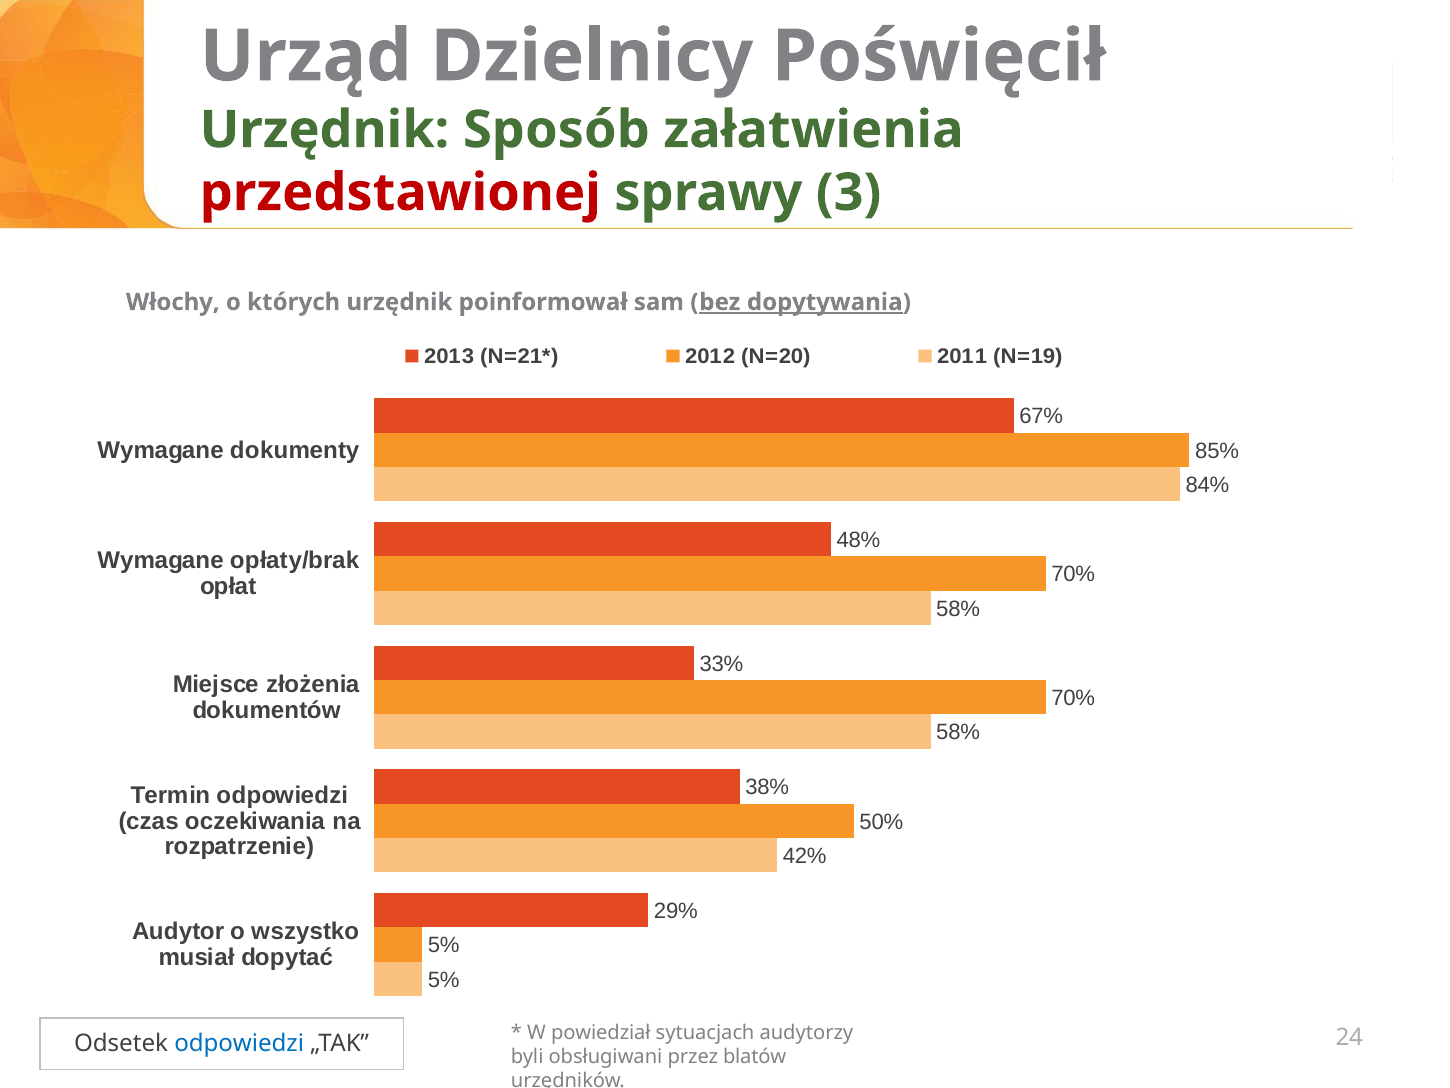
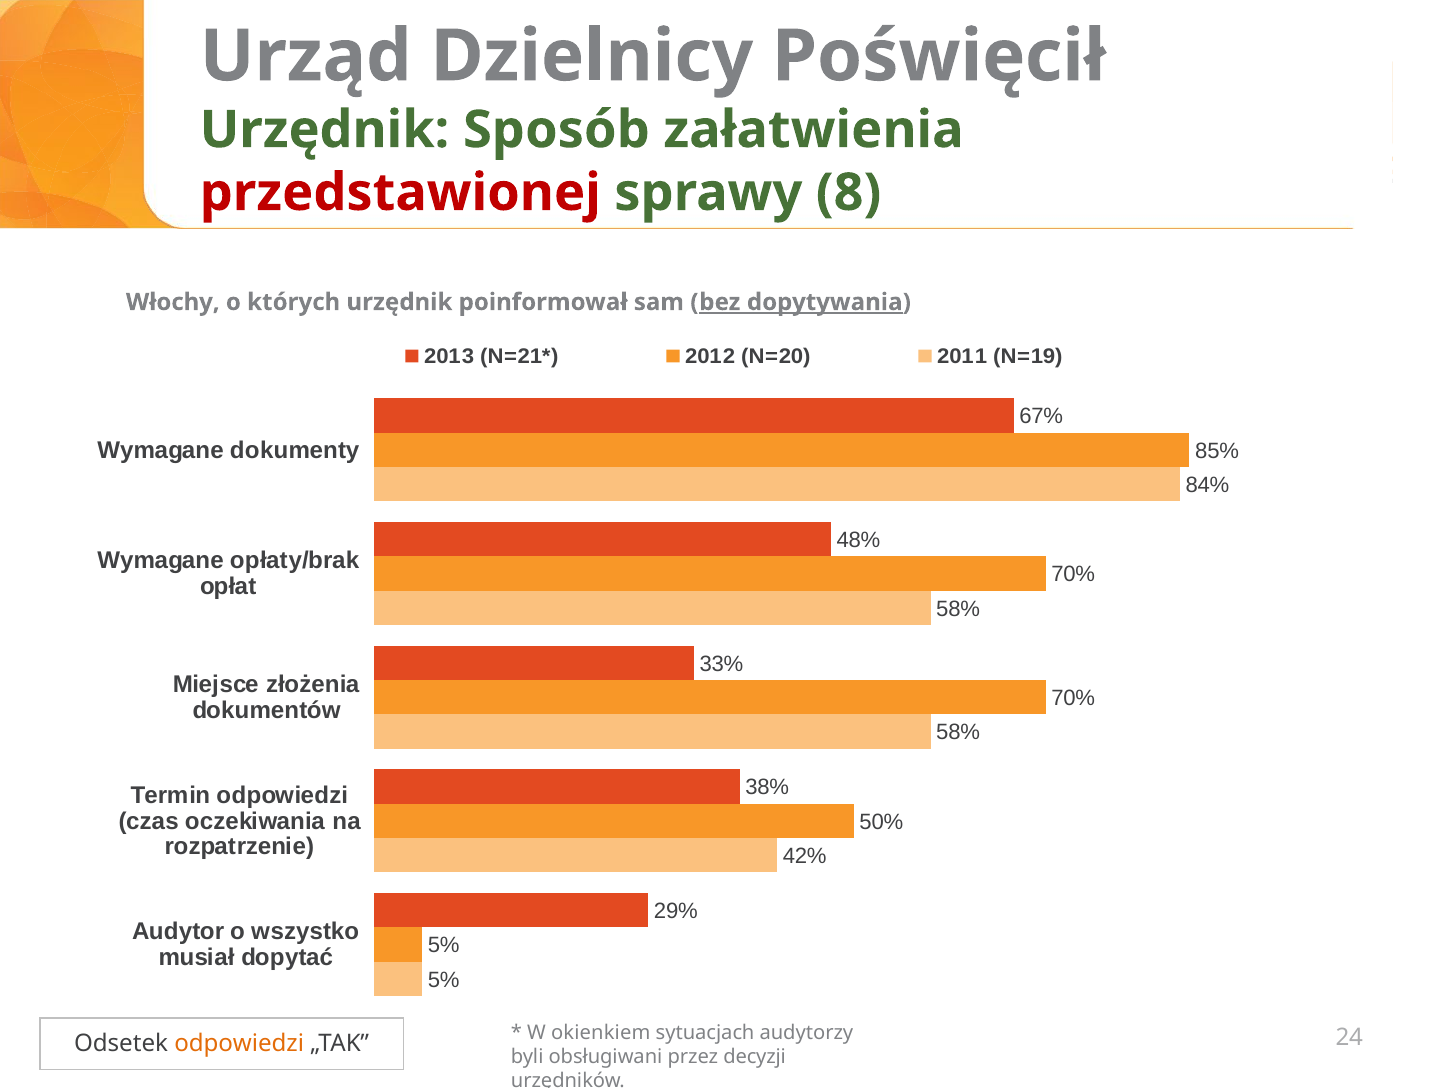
3: 3 -> 8 (849, 193)
powiedział: powiedział -> okienkiem (601, 1032)
odpowiedzi colour: blue -> orange (239, 1043)
blatów: blatów -> decyzji (755, 1057)
